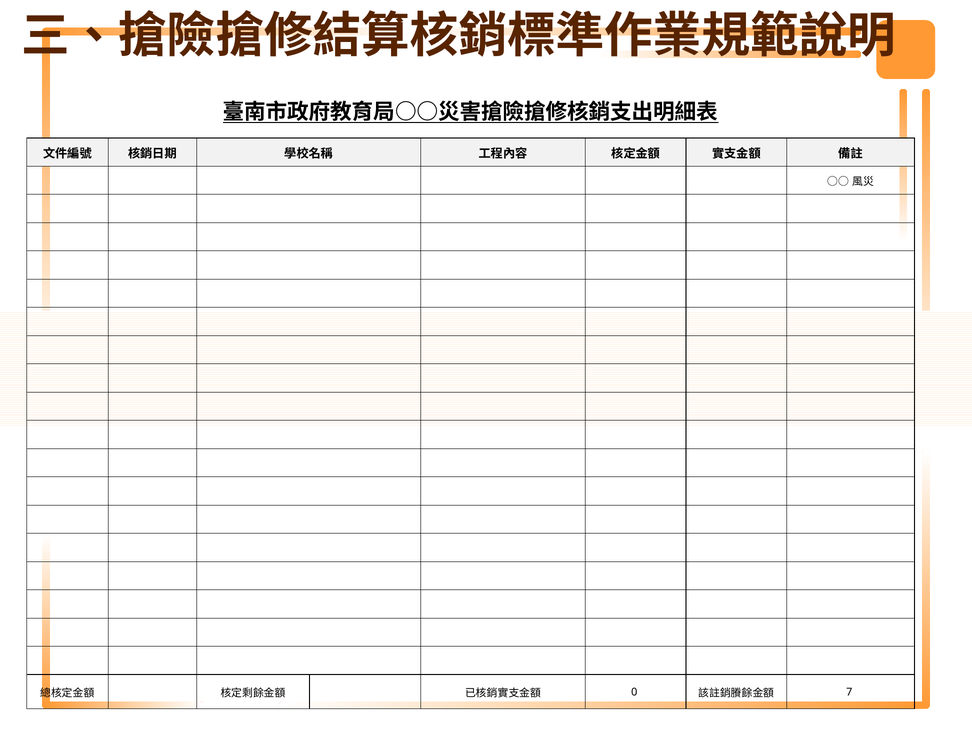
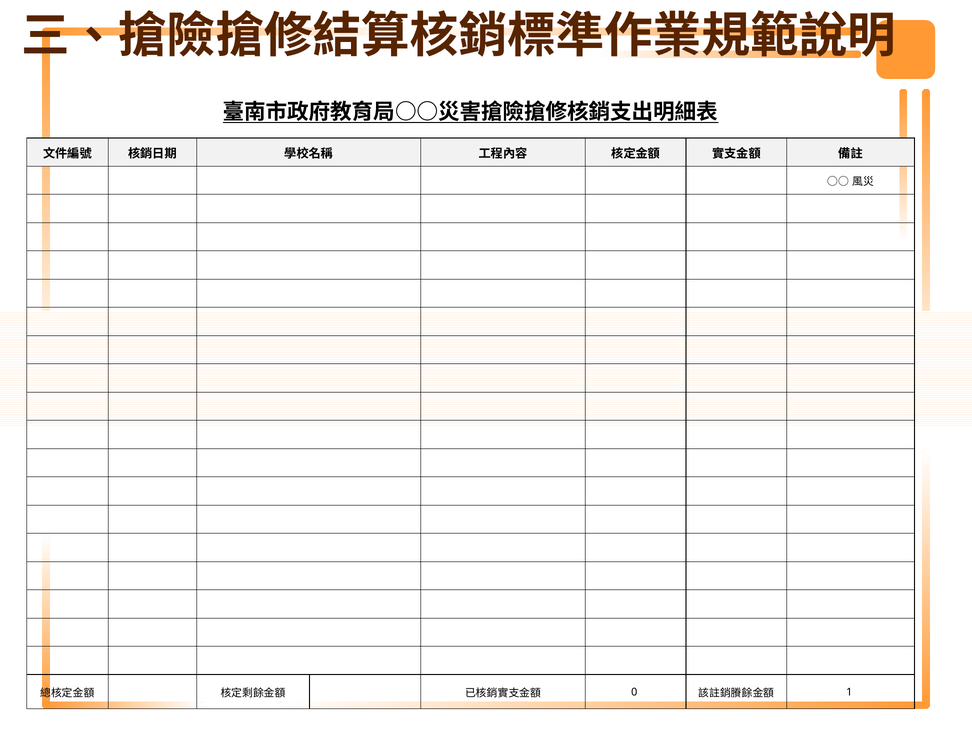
7: 7 -> 1 (849, 692)
